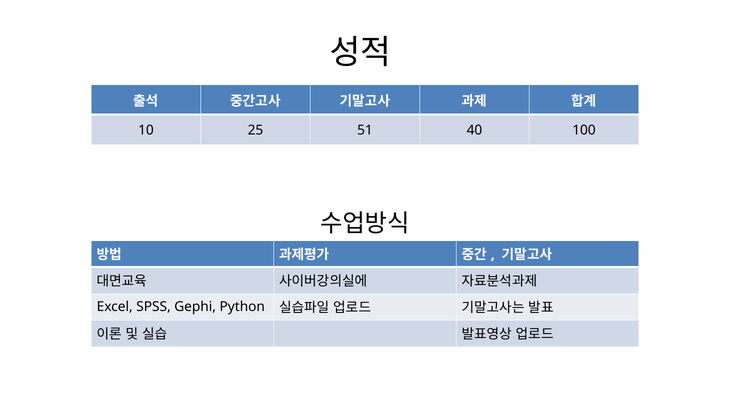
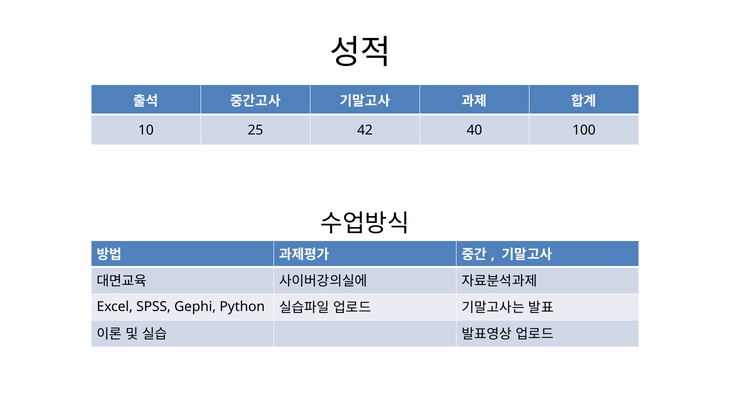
51: 51 -> 42 (365, 131)
